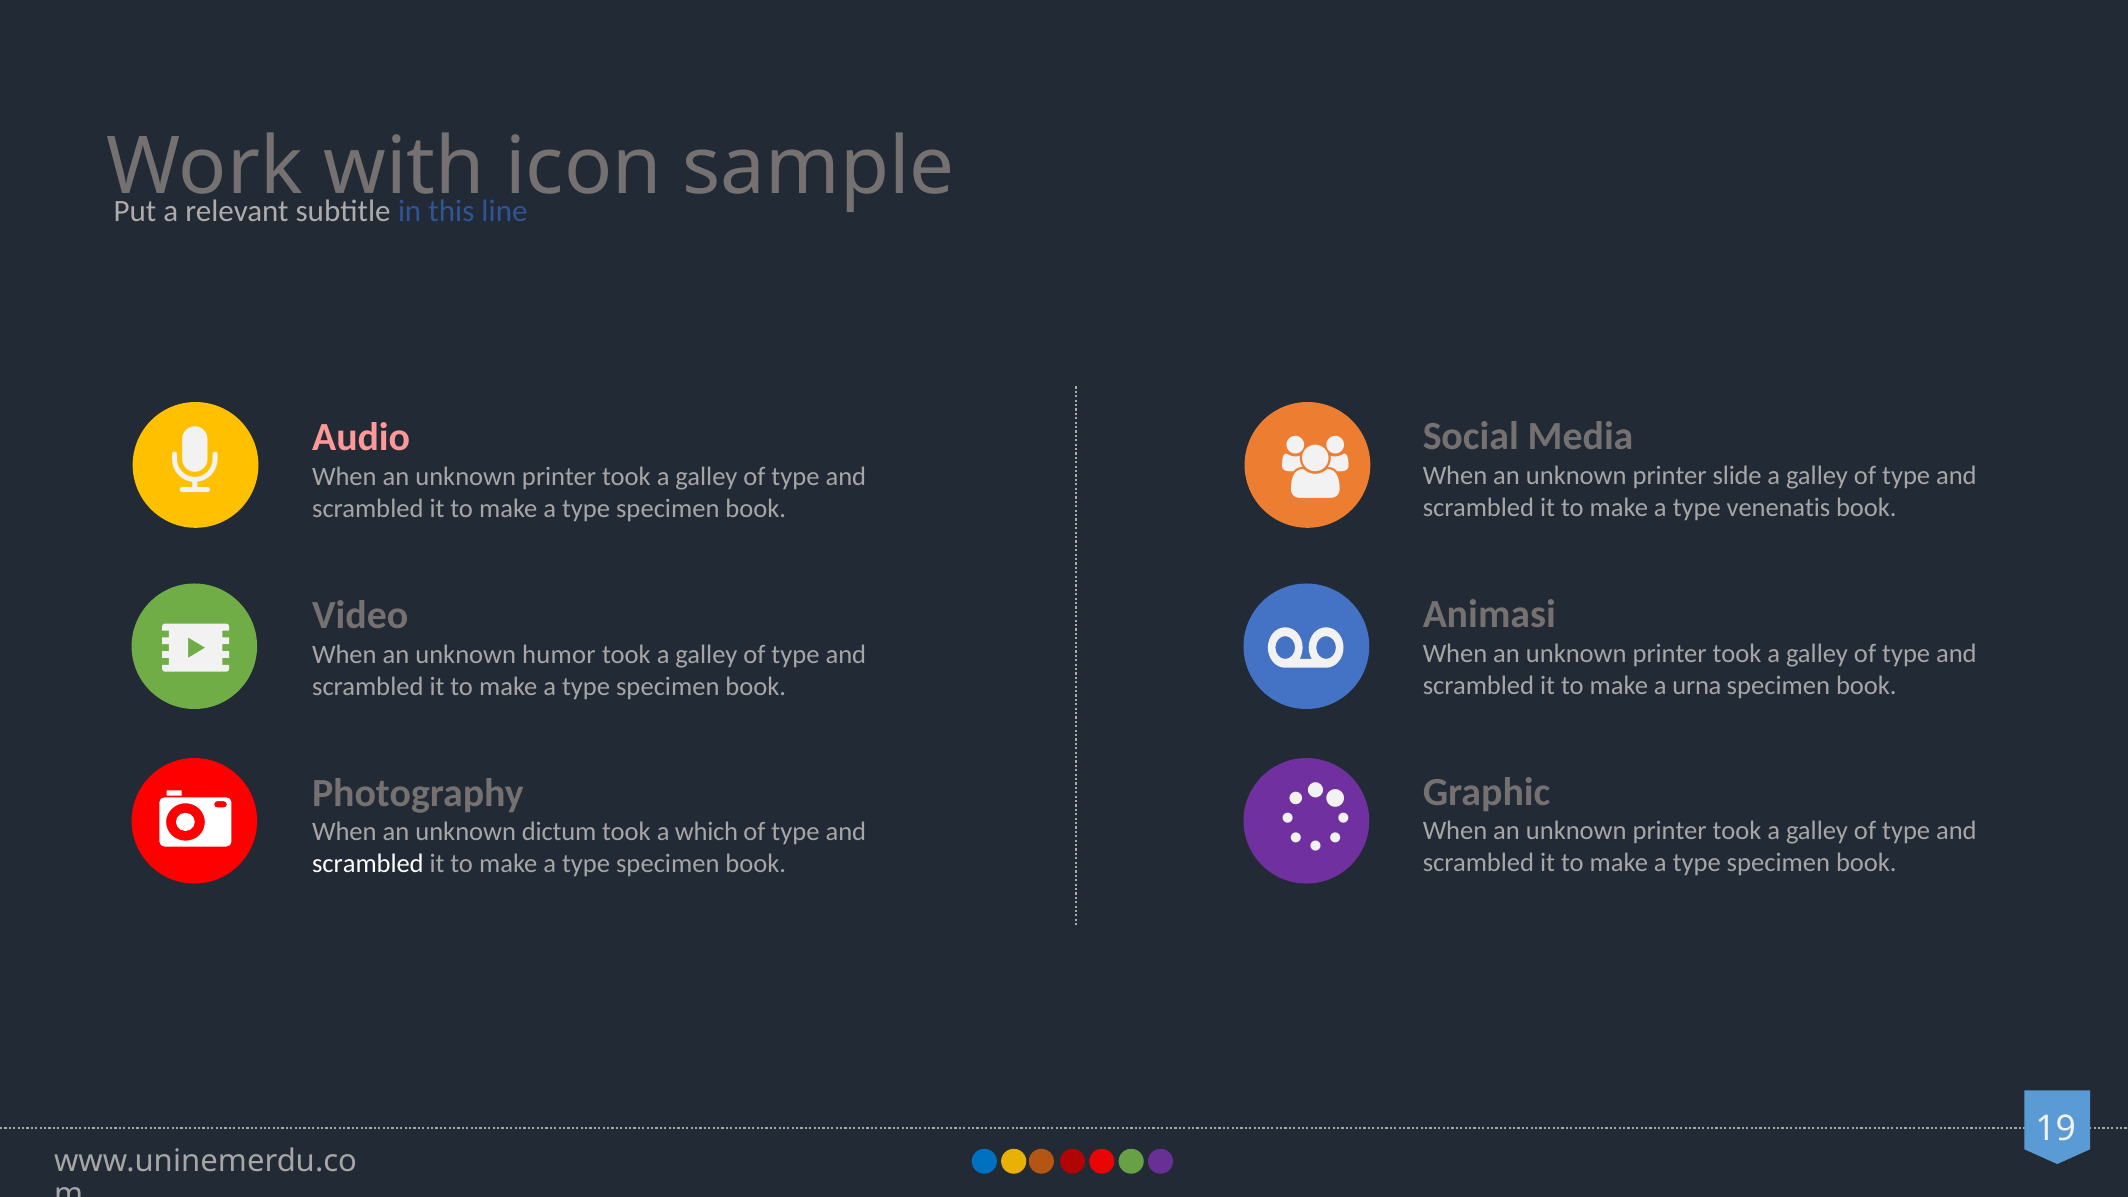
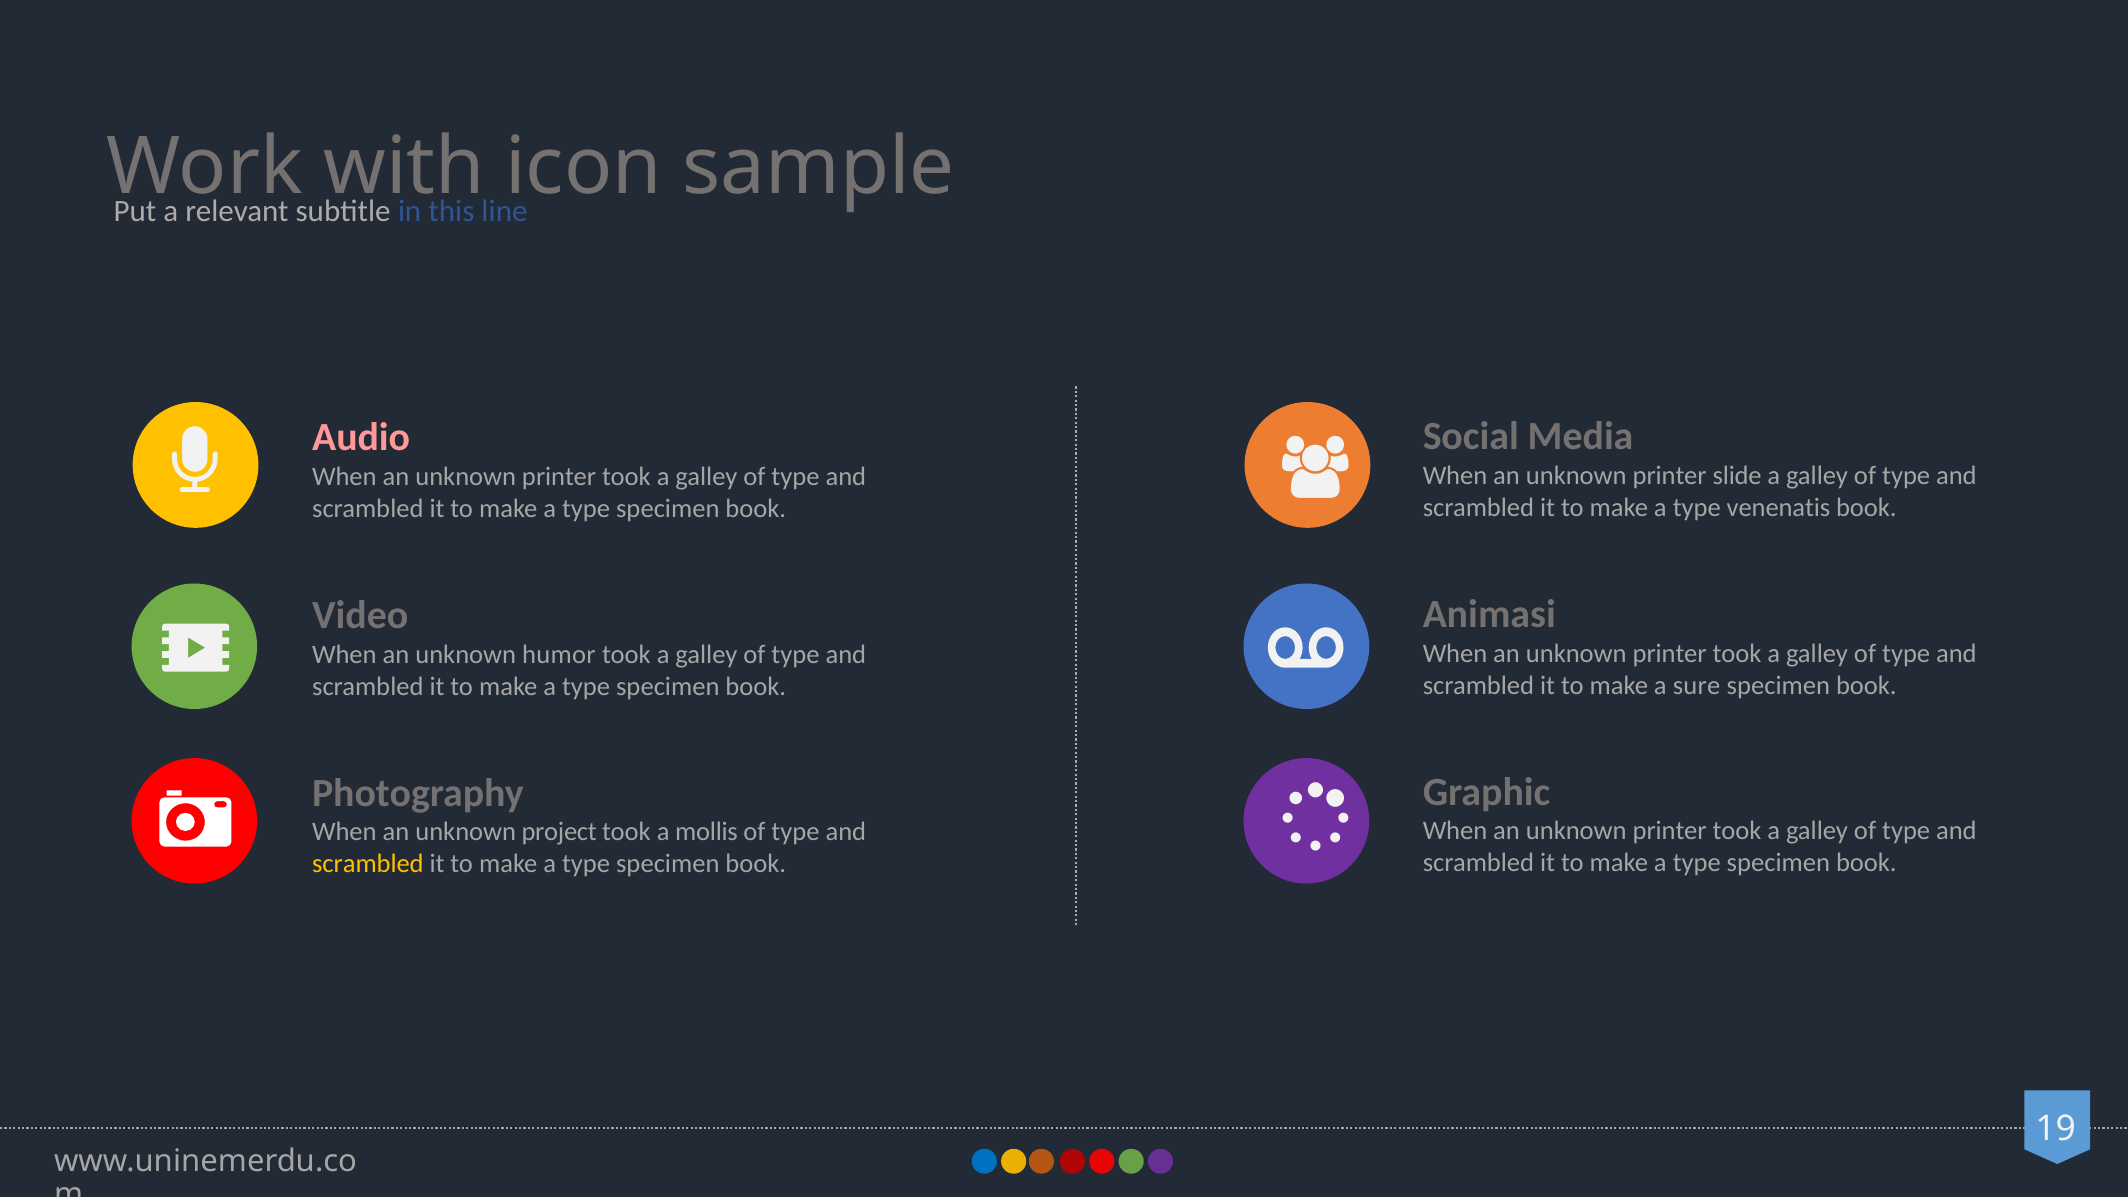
urna: urna -> sure (1697, 686)
dictum: dictum -> project (559, 832)
which: which -> mollis (707, 832)
scrambled colour: white -> yellow (368, 864)
